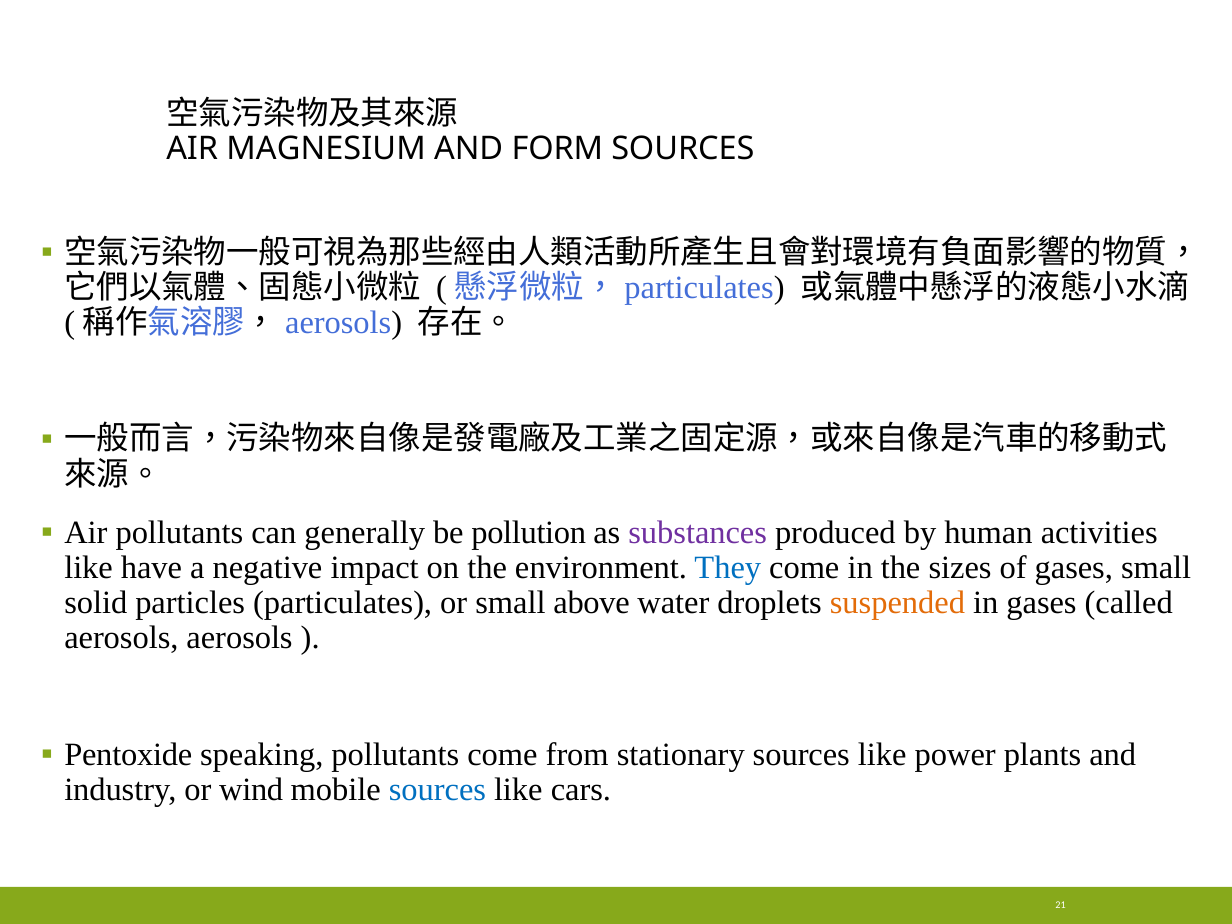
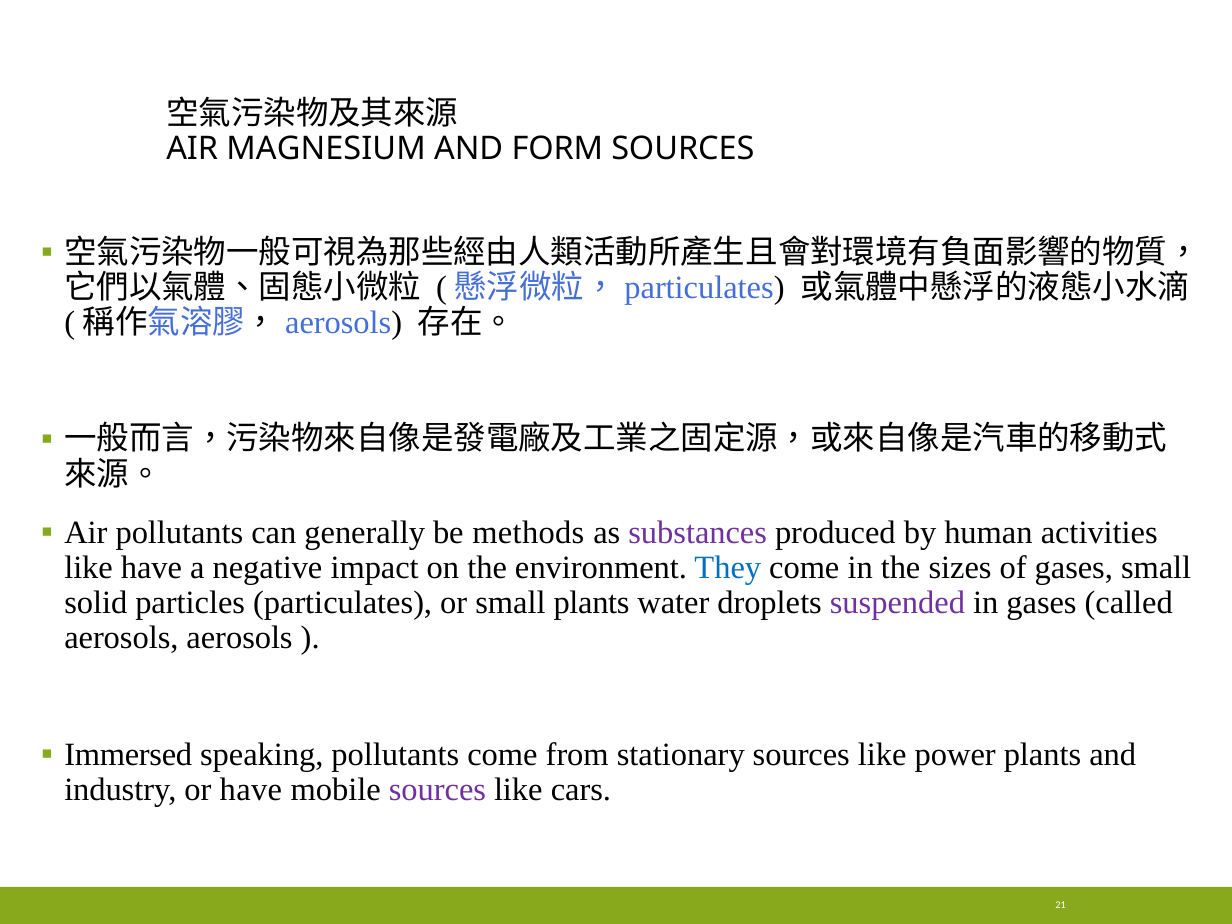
pollution: pollution -> methods (528, 533)
small above: above -> plants (592, 603)
suspended colour: orange -> purple (897, 603)
Pentoxide: Pentoxide -> Immersed (128, 754)
or wind: wind -> have (251, 789)
sources colour: blue -> purple (437, 789)
